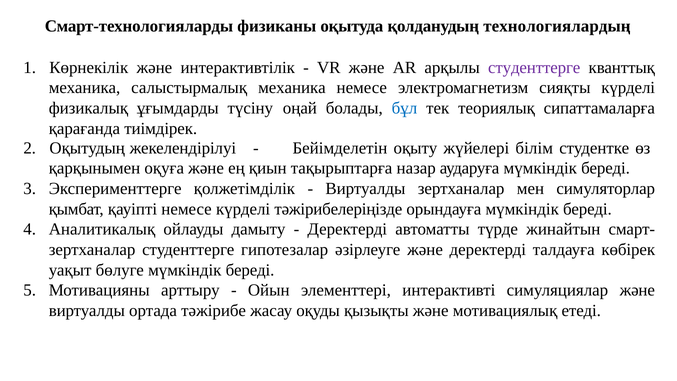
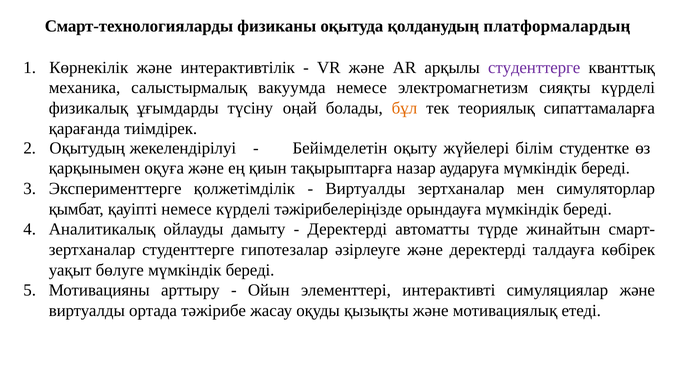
технологиялардың: технологиялардың -> платформалардың (557, 26)
салыстырмалық механика: механика -> вакуумда (292, 88)
бұл colour: blue -> orange (404, 108)
